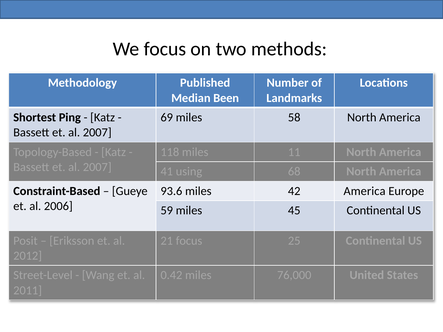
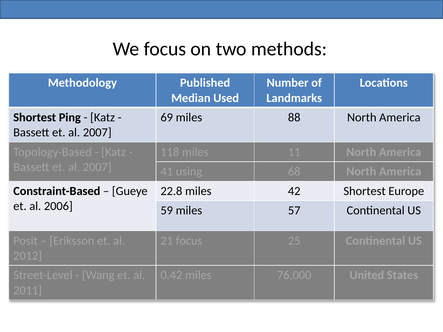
Been: Been -> Used (226, 98)
58: 58 -> 88 (294, 118)
93.6: 93.6 -> 22.8 (171, 191)
42 America: America -> Shortest (365, 191)
45: 45 -> 57 (294, 211)
